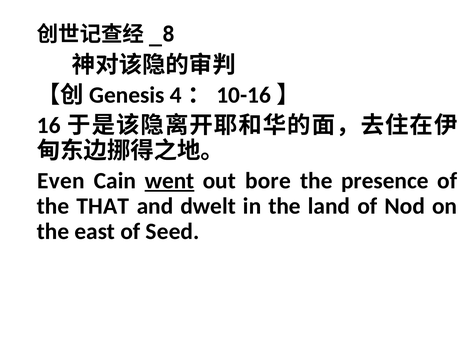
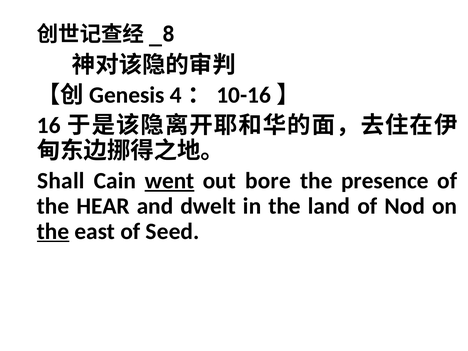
Even: Even -> Shall (61, 181)
THAT: THAT -> HEAR (103, 206)
the underline: none -> present (53, 231)
